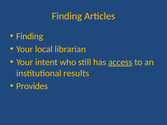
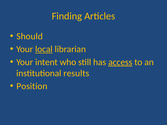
Finding: Finding -> Should (30, 36)
local underline: none -> present (44, 49)
Provides: Provides -> Position (32, 86)
